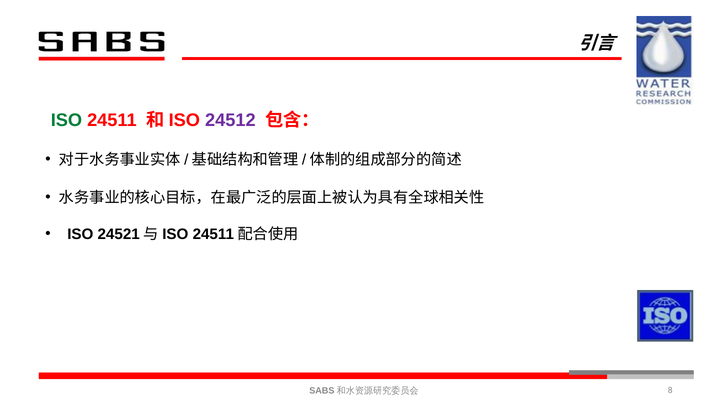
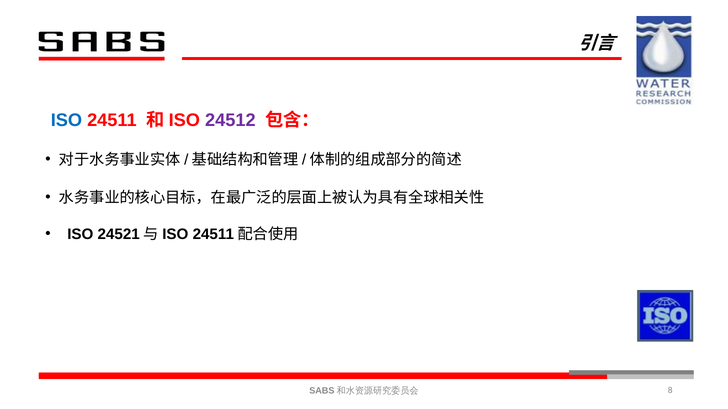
ISO colour: green -> blue (66, 120)
